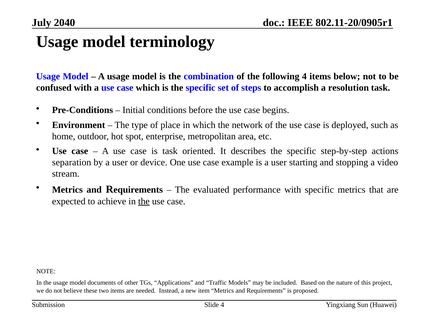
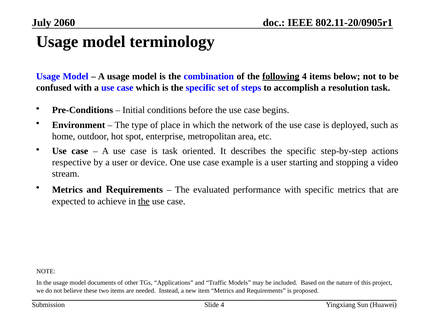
2040: 2040 -> 2060 (65, 23)
following underline: none -> present (281, 76)
separation: separation -> respective (72, 163)
